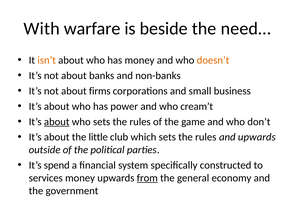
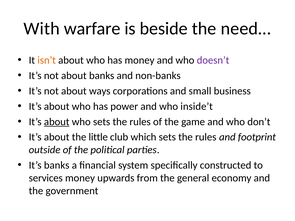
doesn’t colour: orange -> purple (213, 60)
firms: firms -> ways (100, 91)
cream’t: cream’t -> inside’t (197, 106)
and upwards: upwards -> footprint (257, 137)
It’s spend: spend -> banks (57, 165)
from underline: present -> none (147, 178)
